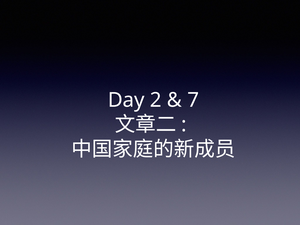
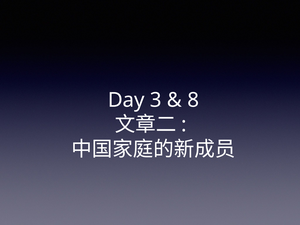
2: 2 -> 3 (156, 100)
7: 7 -> 8 (193, 100)
